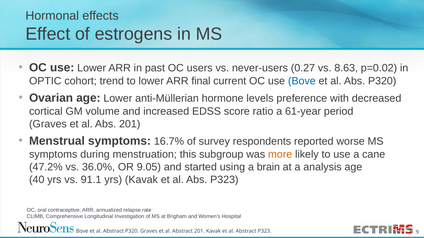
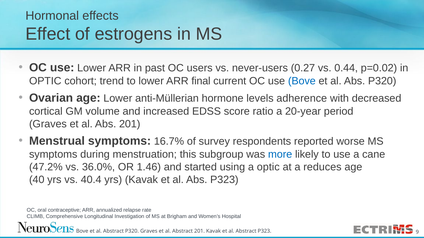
8.63: 8.63 -> 0.44 (346, 68)
preference: preference -> adherence (302, 99)
61-year: 61-year -> 20-year (303, 112)
more colour: orange -> blue (280, 155)
9.05: 9.05 -> 1.46 (149, 167)
a brain: brain -> optic (268, 167)
analysis: analysis -> reduces (322, 167)
91.1: 91.1 -> 40.4 (91, 180)
